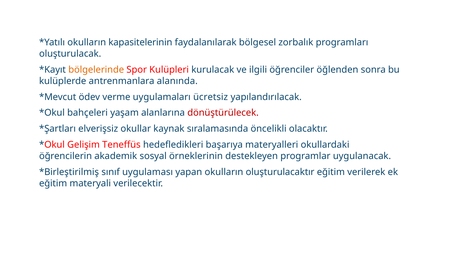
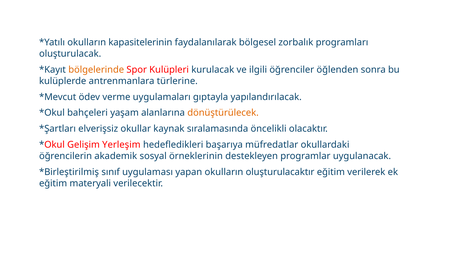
alanında: alanında -> türlerine (177, 81)
ücretsiz: ücretsiz -> gıptayla (211, 97)
dönüştürülecek colour: red -> orange (223, 113)
Teneffüs: Teneffüs -> Yerleşim (121, 145)
materyalleri: materyalleri -> müfredatlar (272, 145)
